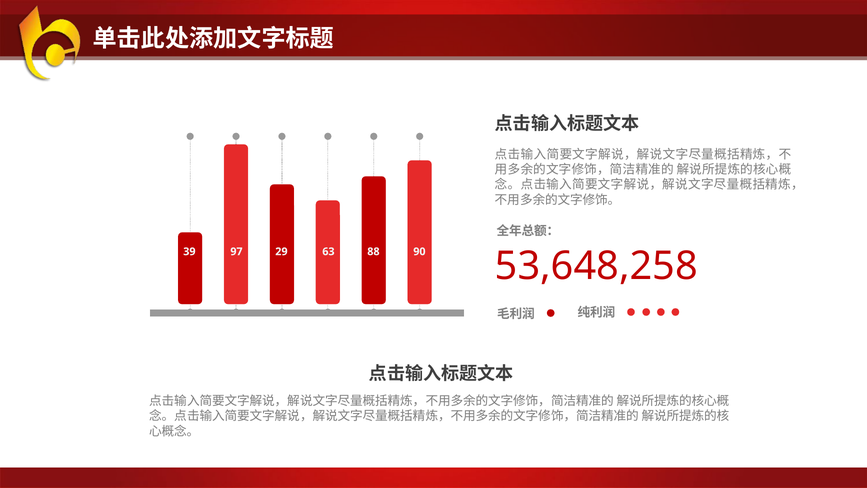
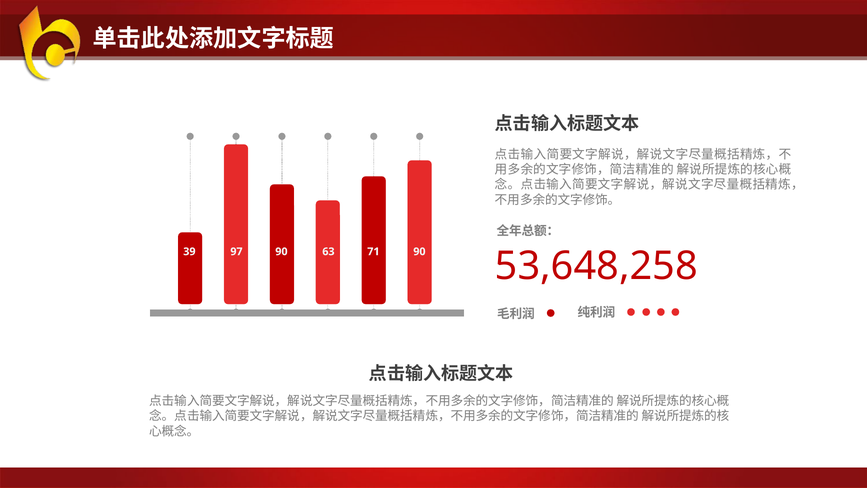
97 29: 29 -> 90 (281, 251)
88: 88 -> 71 (373, 251)
